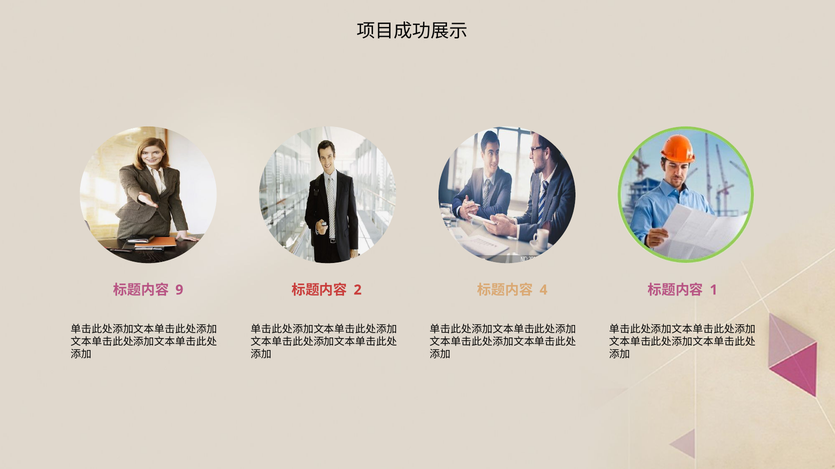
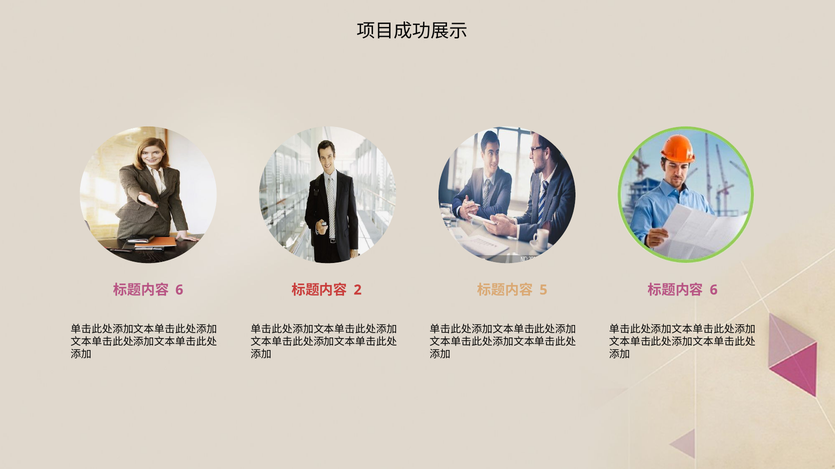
9: 9 -> 6 (179, 290)
4: 4 -> 5 (544, 290)
1: 1 -> 6 (714, 290)
